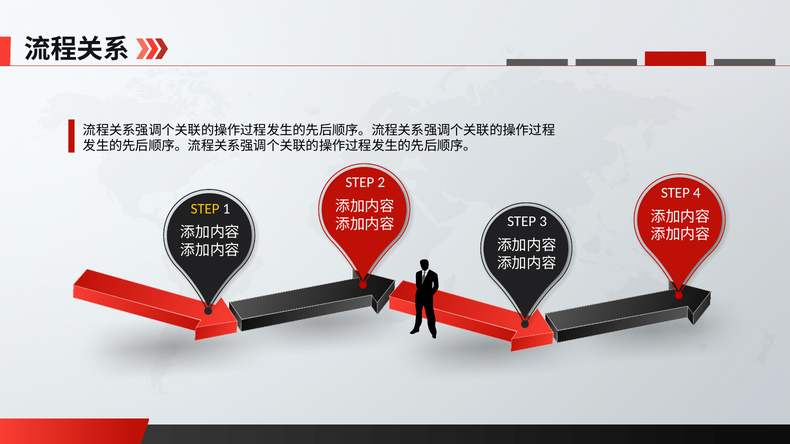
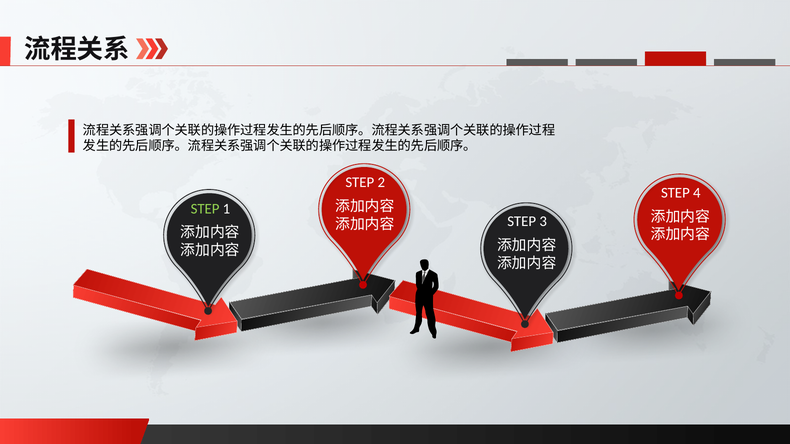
STEP colour: yellow -> light green (205, 209)
